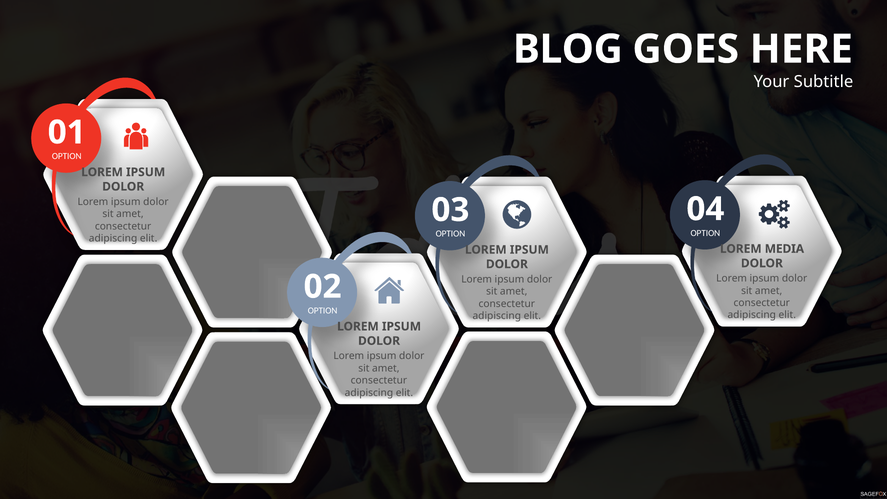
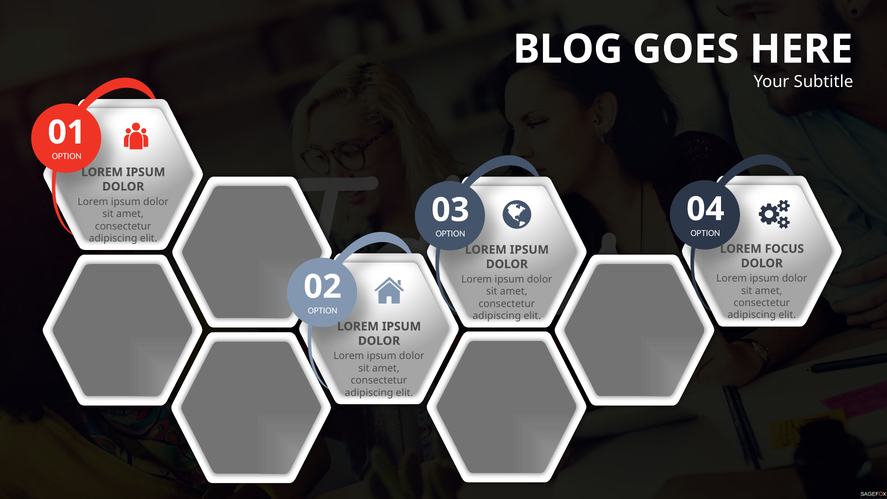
MEDIA: MEDIA -> FOCUS (784, 249)
